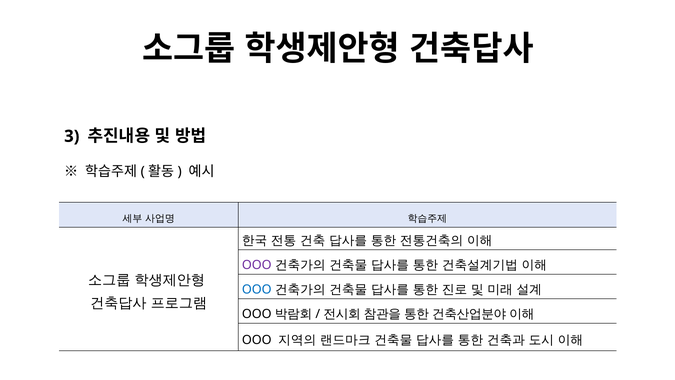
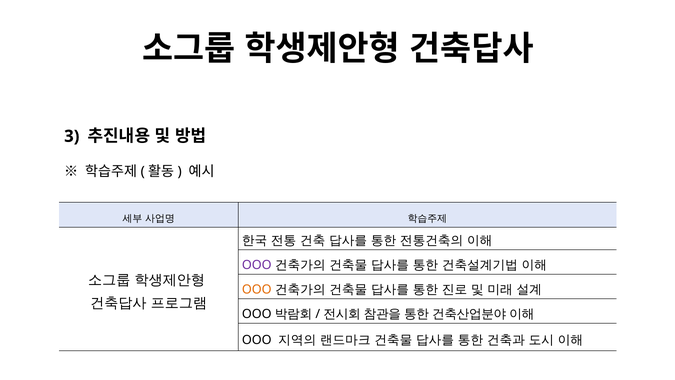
OOO colour: blue -> orange (257, 289)
